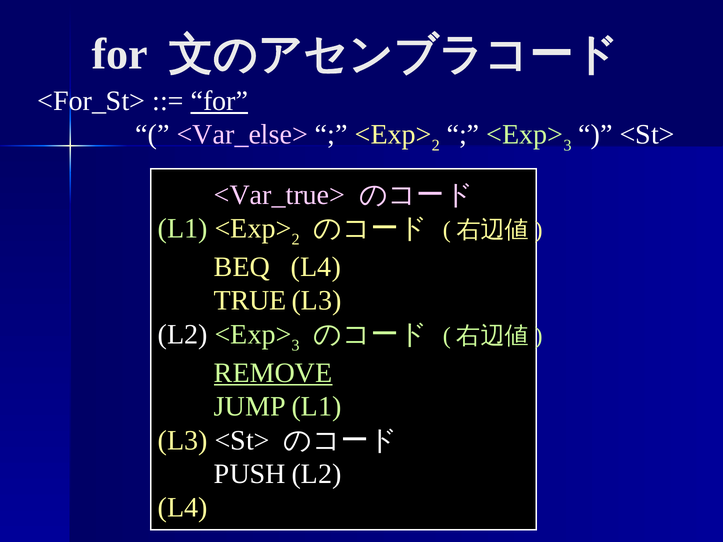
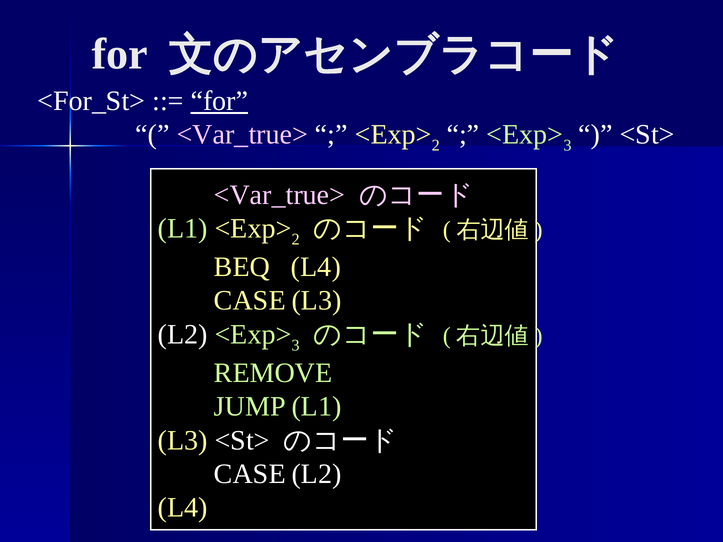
<Var_else>: <Var_else> -> <Var_true> (242, 135)
TRUE: TRUE -> CASE (250, 301)
REMOVE underline: present -> none (273, 373)
PUSH: PUSH -> CASE (250, 474)
